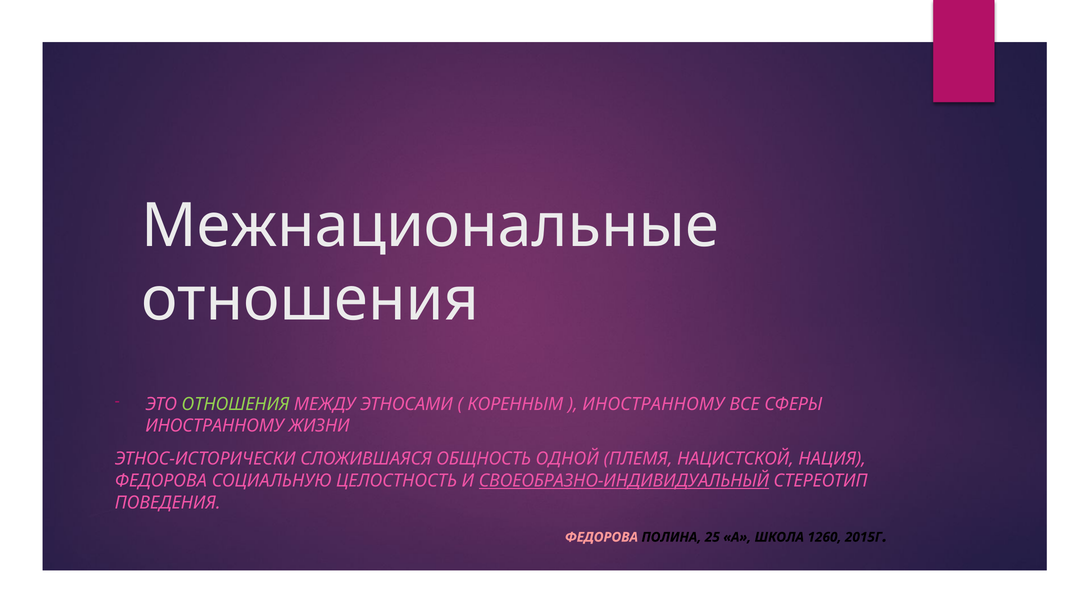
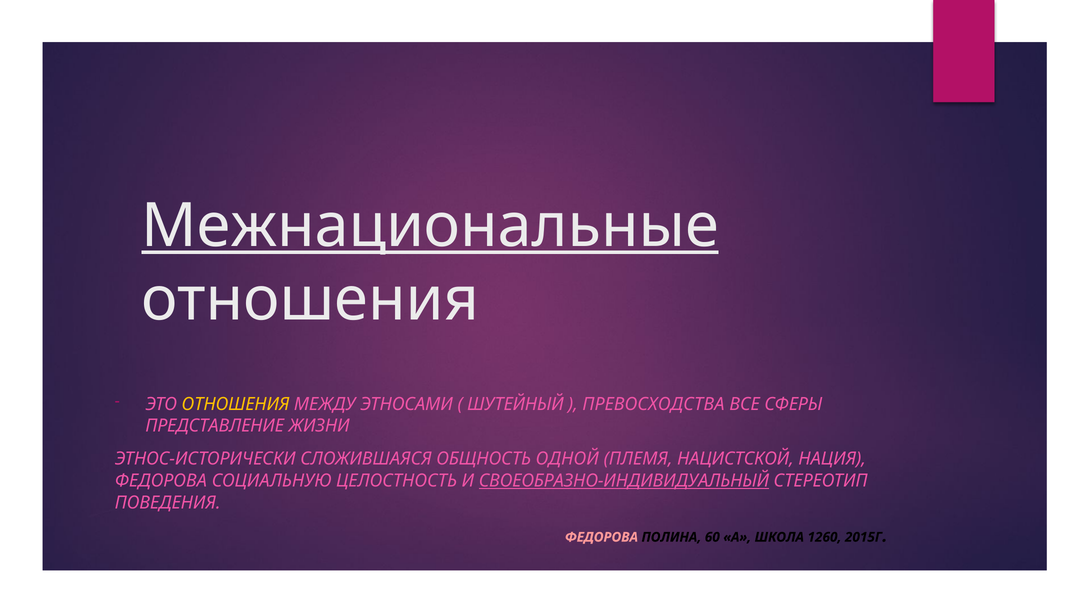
Межнациональные underline: none -> present (430, 226)
ОТНОШЕНИЯ colour: light green -> yellow (236, 404)
КОРЕННЫМ: КОРЕННЫМ -> ШУТЕЙНЫЙ (515, 404)
ИНОСТРАННОМУ: ИНОСТРАННОМУ -> ПРЕВОСХОДСТВА (654, 404)
ИНОСТРАННОМУ: ИНОСТРАННОМУ -> ПРЕДСТАВЛЕНИЕ (215, 426)
25: 25 -> 60 (712, 537)
